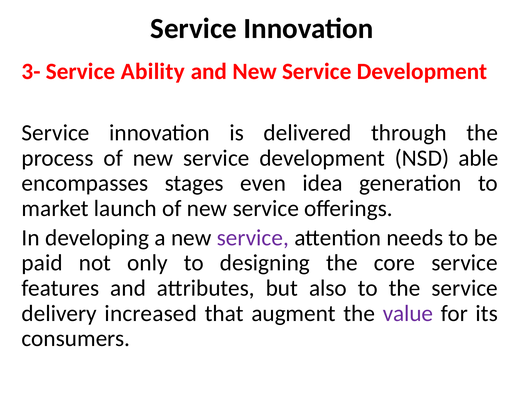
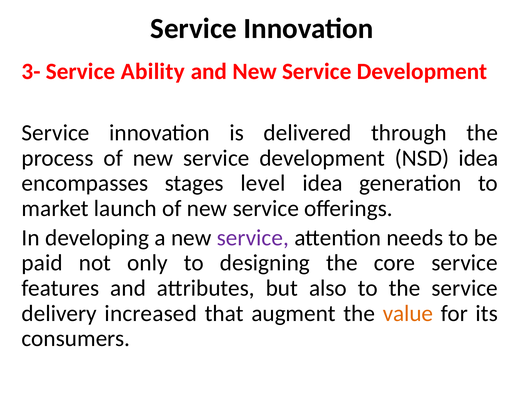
NSD able: able -> idea (478, 158)
even: even -> level (263, 183)
value colour: purple -> orange (408, 313)
